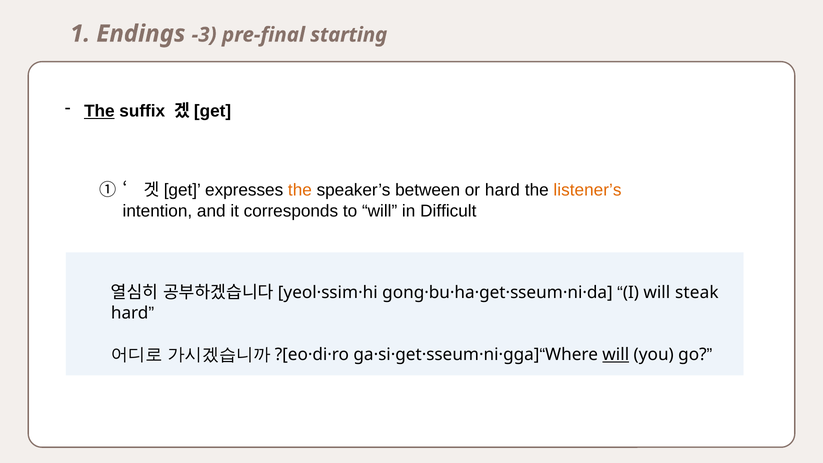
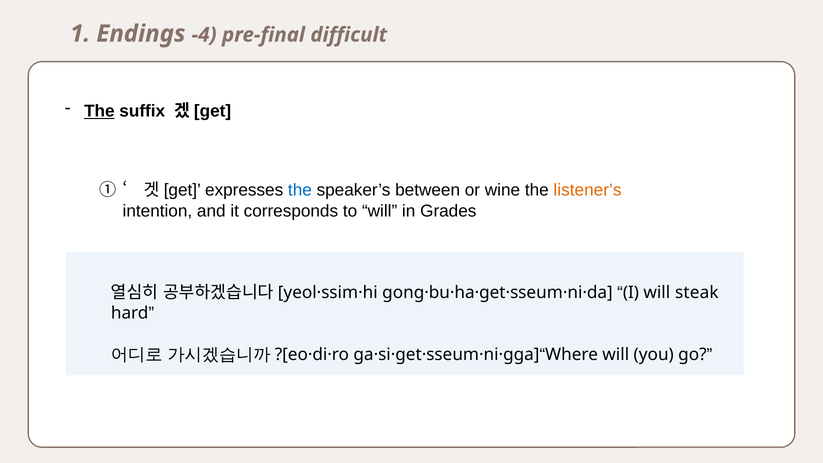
-3: -3 -> -4 (204, 35)
starting: starting -> difficult (349, 35)
the colour: orange -> blue (300, 190)
or hard: hard -> wine (502, 190)
Difficult: Difficult -> Grades (448, 211)
will underline: present -> none (616, 354)
